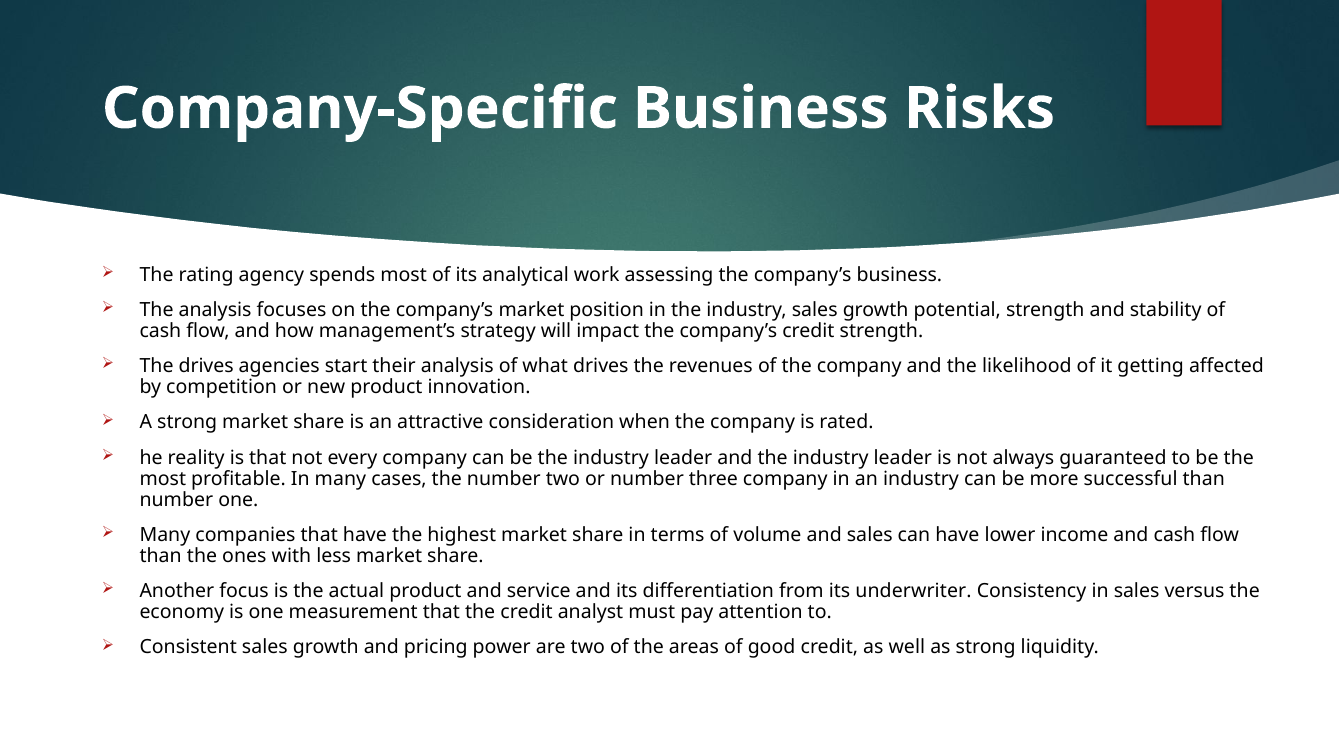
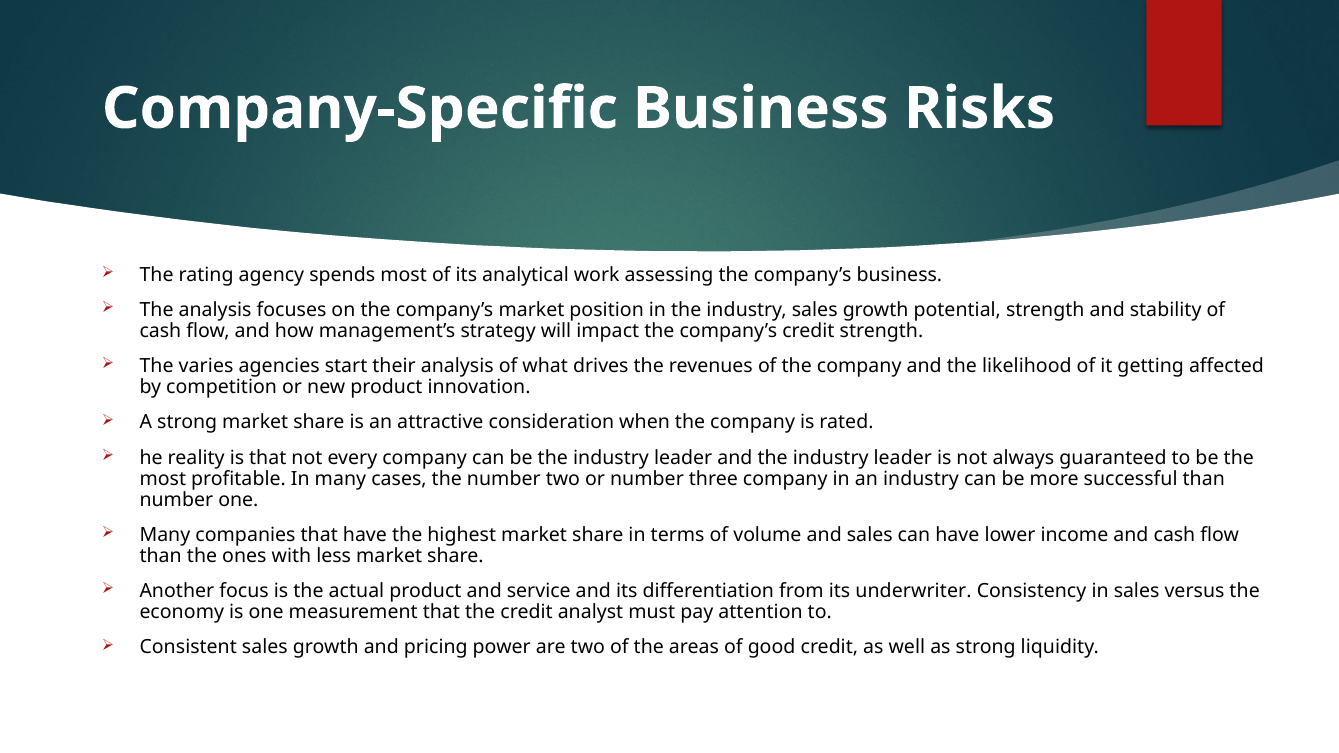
The drives: drives -> varies (206, 366)
